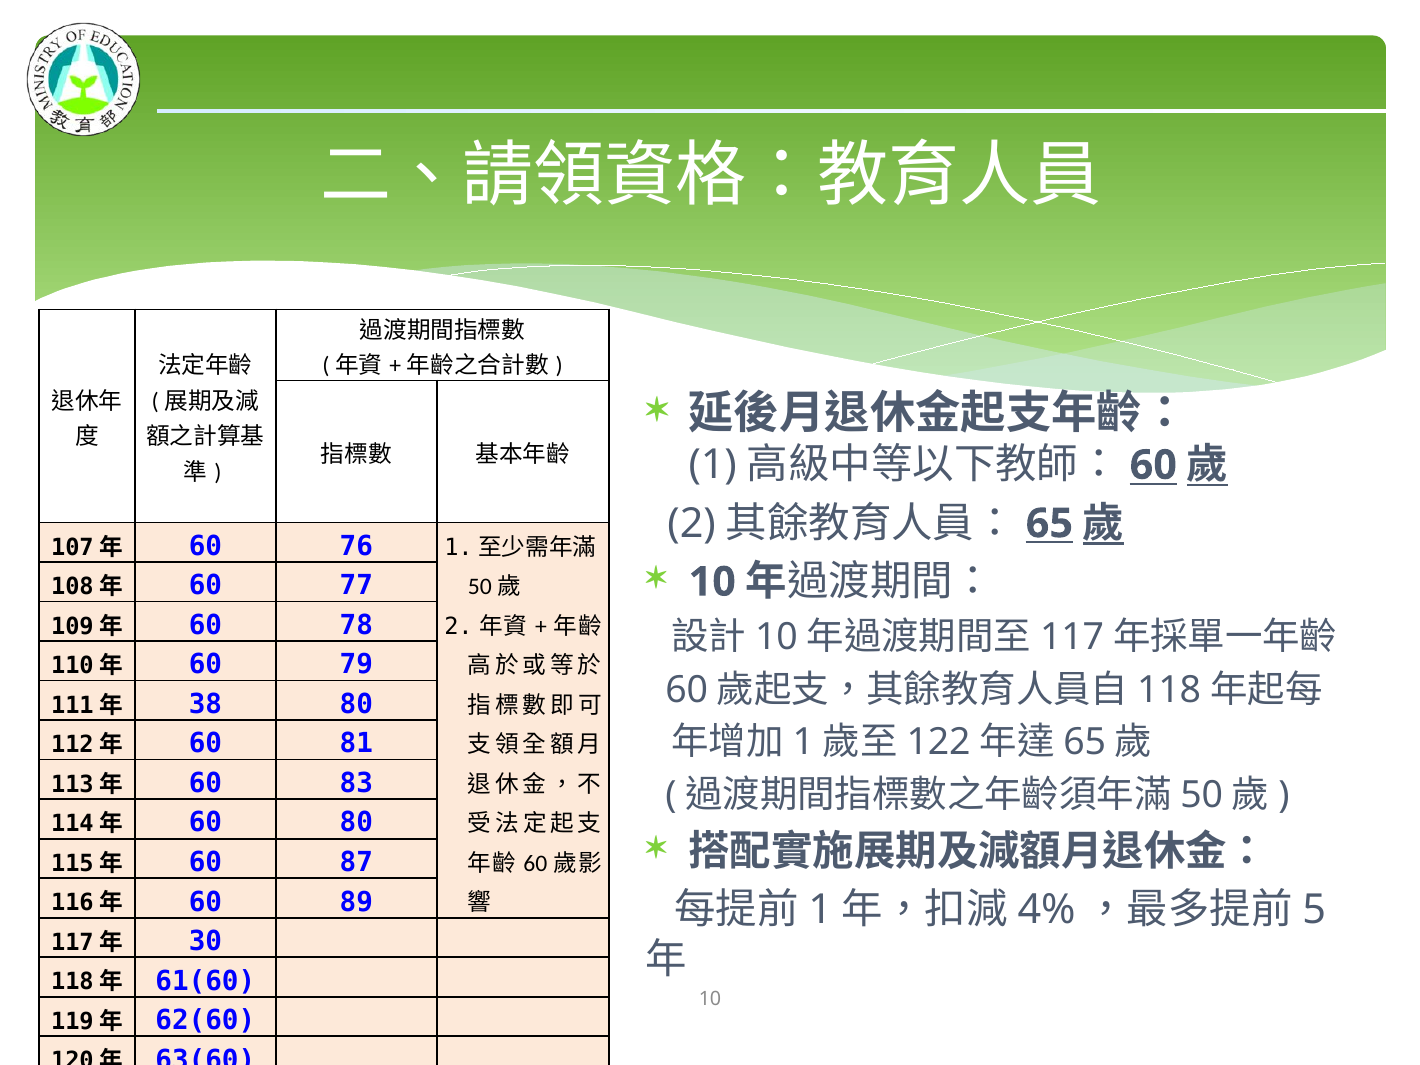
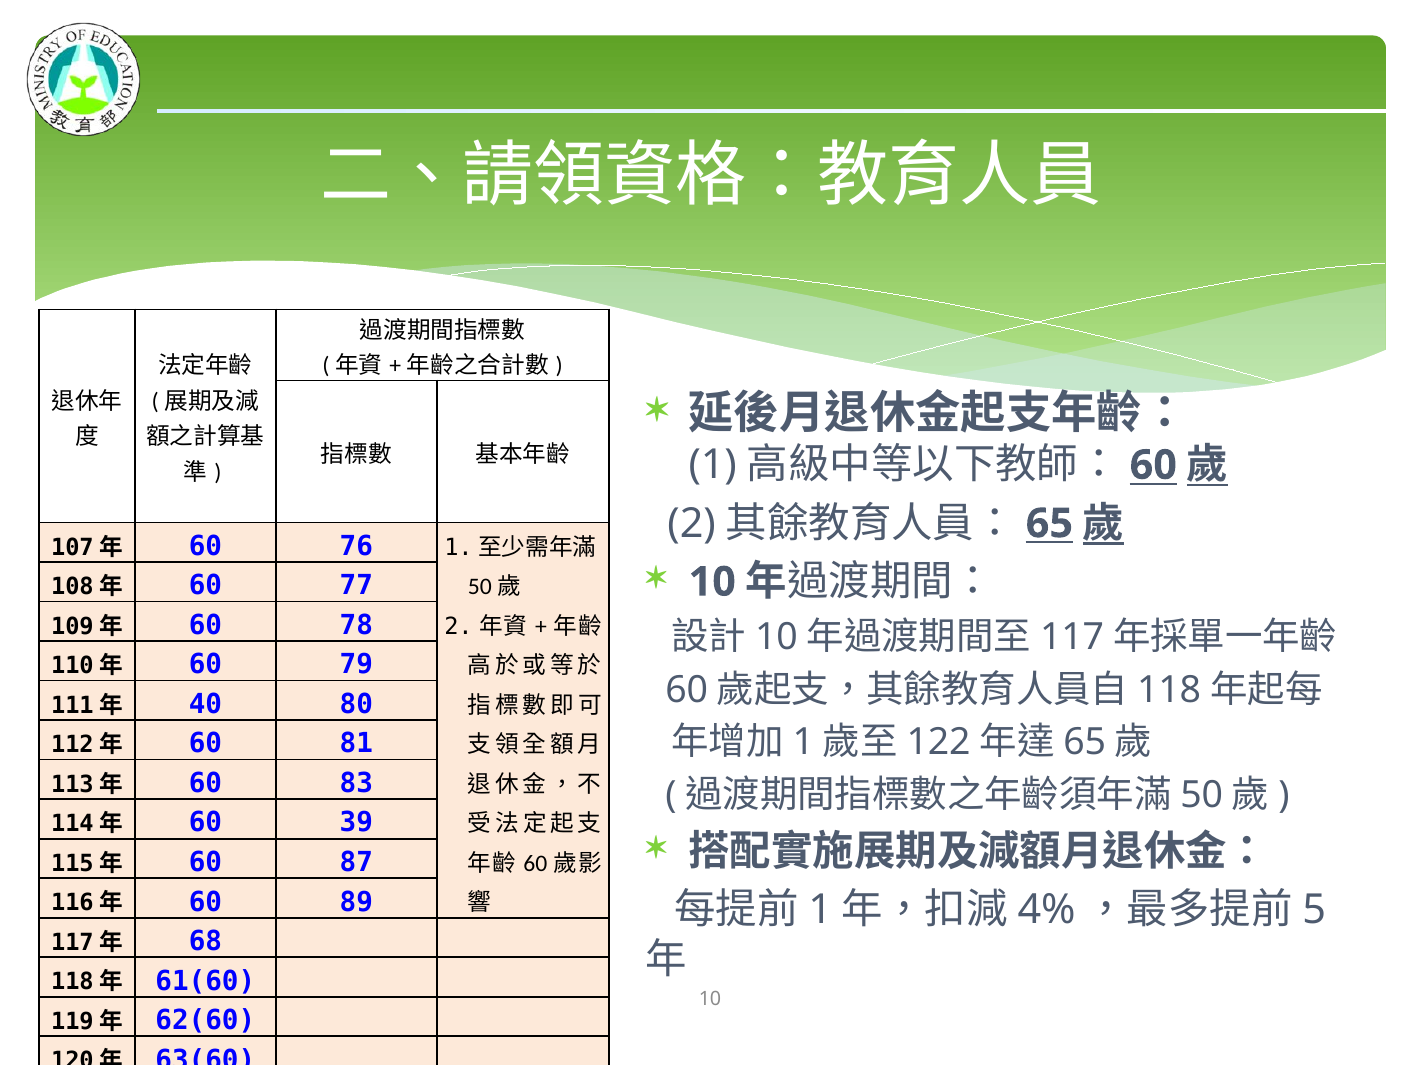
38: 38 -> 40 (205, 704)
60 80: 80 -> 39 (356, 823)
30: 30 -> 68 (205, 941)
